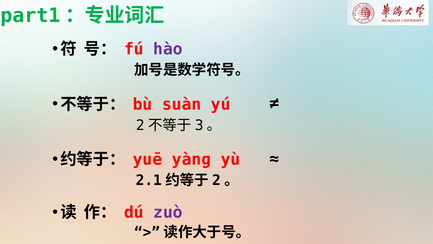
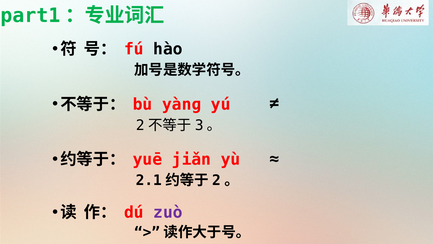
hào colour: purple -> black (168, 49)
suàn: suàn -> yànɡ (182, 104)
yànɡ: yànɡ -> jiǎn (191, 159)
